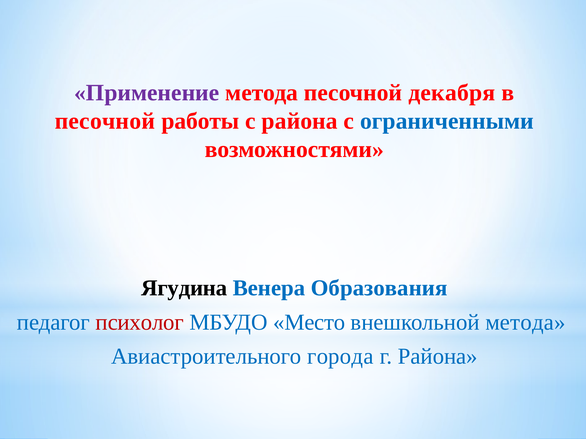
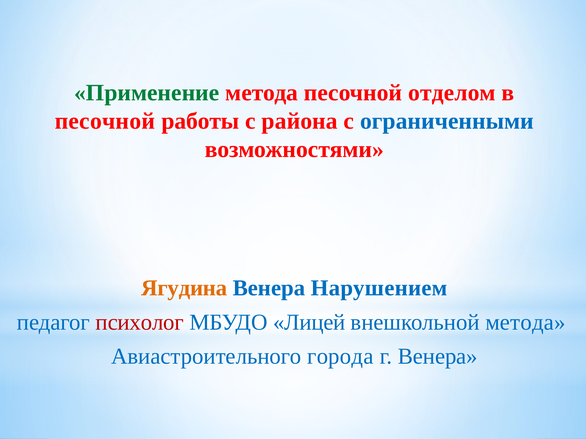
Применение colour: purple -> green (147, 93)
декабря: декабря -> отделом (452, 93)
Ягудина colour: black -> orange (184, 288)
Образования: Образования -> Нарушением (379, 288)
Место: Место -> Лицей (309, 323)
г Района: Района -> Венера (438, 357)
